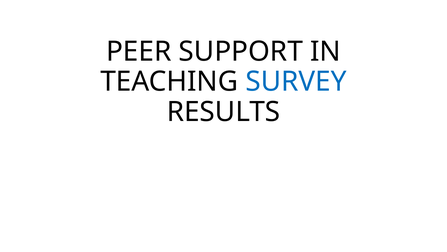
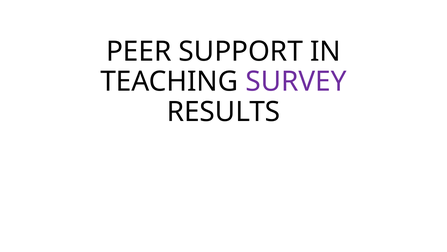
SURVEY colour: blue -> purple (296, 82)
